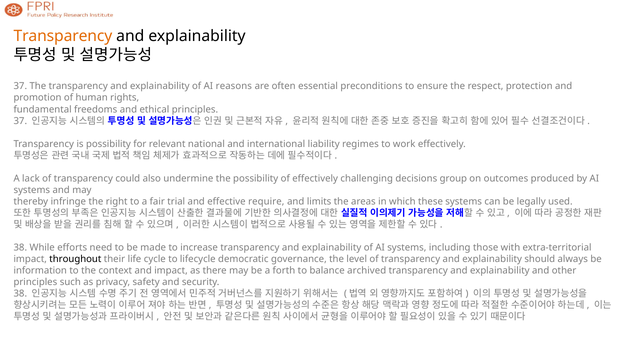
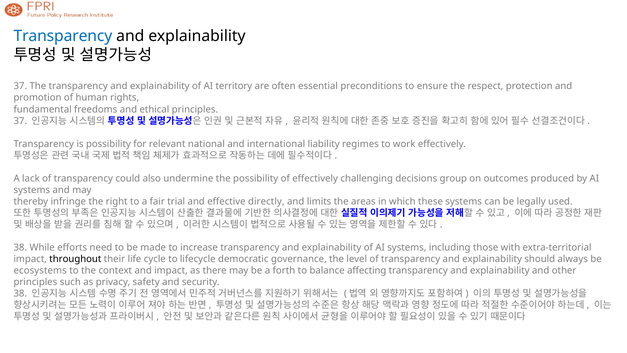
Transparency colour: orange -> blue (63, 36)
reasons: reasons -> territory (234, 86)
require: require -> directly (266, 201)
information: information -> ecosystems (40, 270)
archived: archived -> affecting (367, 270)
